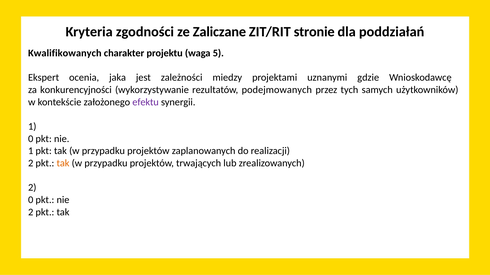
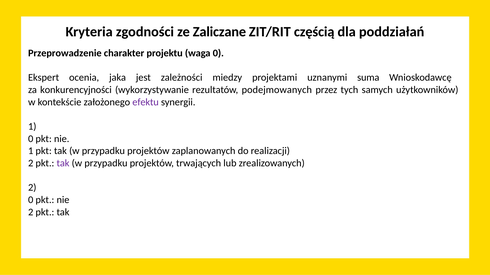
stronie: stronie -> częścią (314, 32)
Kwalifikowanych: Kwalifikowanych -> Przeprowadzenie (65, 53)
waga 5: 5 -> 0 (218, 53)
gdzie: gdzie -> suma (368, 78)
tak colour: orange -> purple (63, 163)
